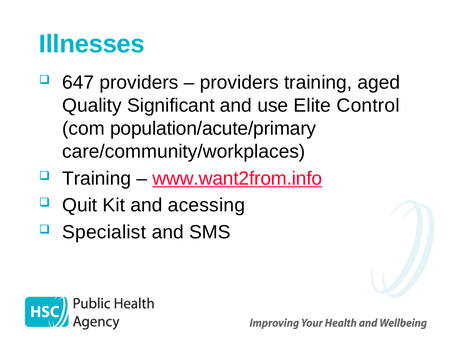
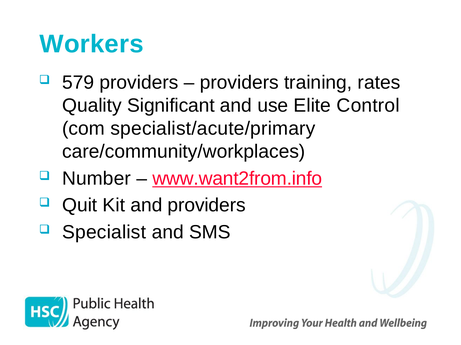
Illnesses: Illnesses -> Workers (92, 44)
647: 647 -> 579 (78, 83)
aged: aged -> rates (379, 83)
population/acute/primary: population/acute/primary -> specialist/acute/primary (213, 129)
Training: Training -> Number (97, 179)
and acessing: acessing -> providers (207, 206)
